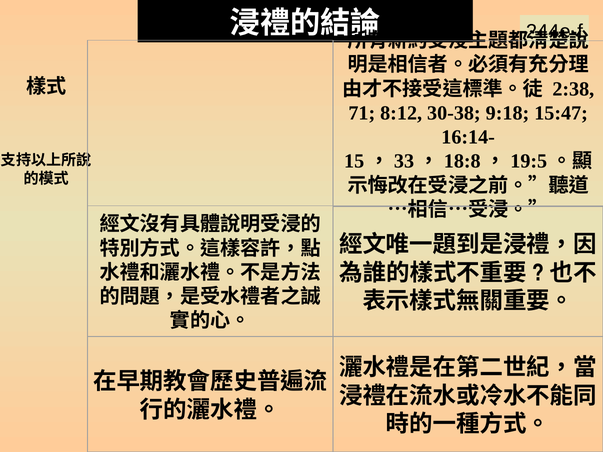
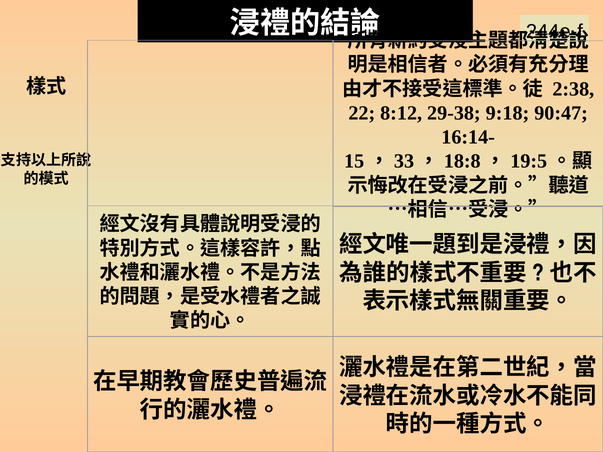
71: 71 -> 22 (362, 113)
30-38: 30-38 -> 29-38 (454, 113)
15:47: 15:47 -> 90:47 (561, 113)
